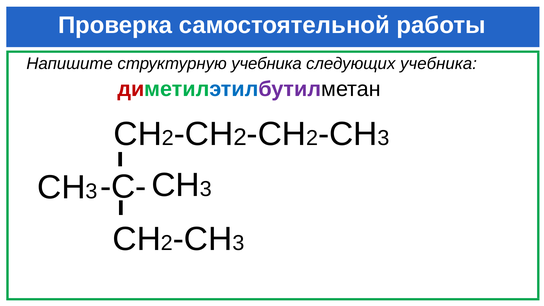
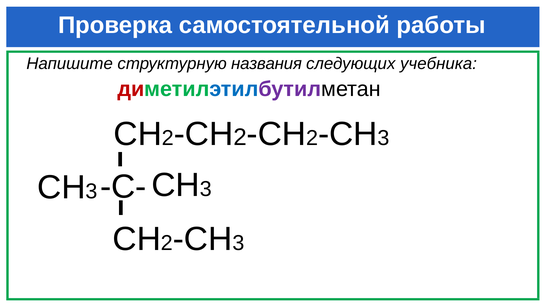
структурную учебника: учебника -> названия (267, 64)
